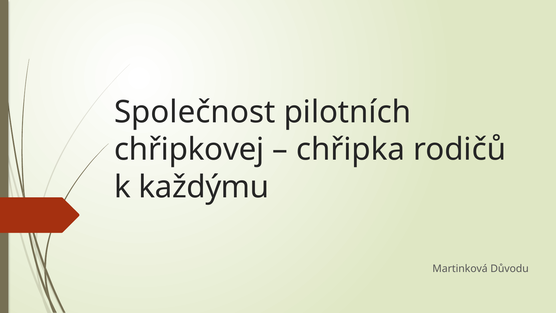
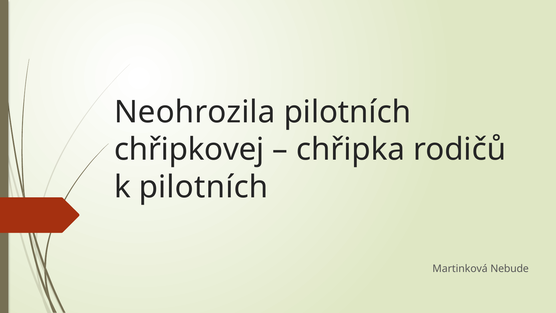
Společnost: Společnost -> Neohrozila (195, 112)
k každýmu: každýmu -> pilotních (204, 187)
Důvodu: Důvodu -> Nebude (510, 269)
